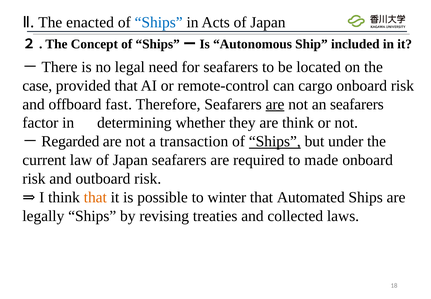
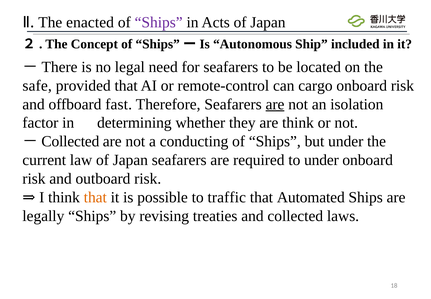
Ships colour: blue -> purple (159, 22)
case: case -> safe (37, 85)
an seafarers: seafarers -> isolation (357, 104)
Regarded: Regarded -> Collected (70, 141)
transaction: transaction -> conducting (194, 141)
Ships underline: present -> none (275, 141)
to made: made -> under (321, 160)
winter: winter -> traffic (227, 197)
